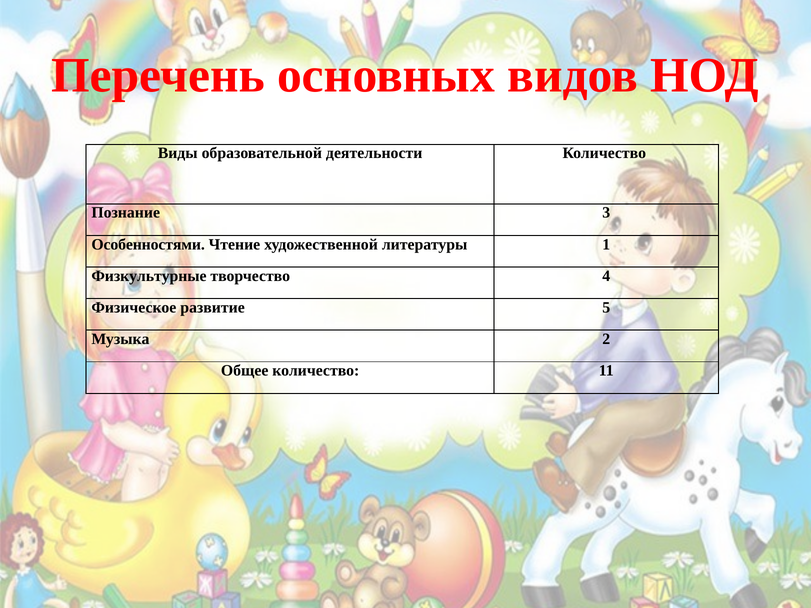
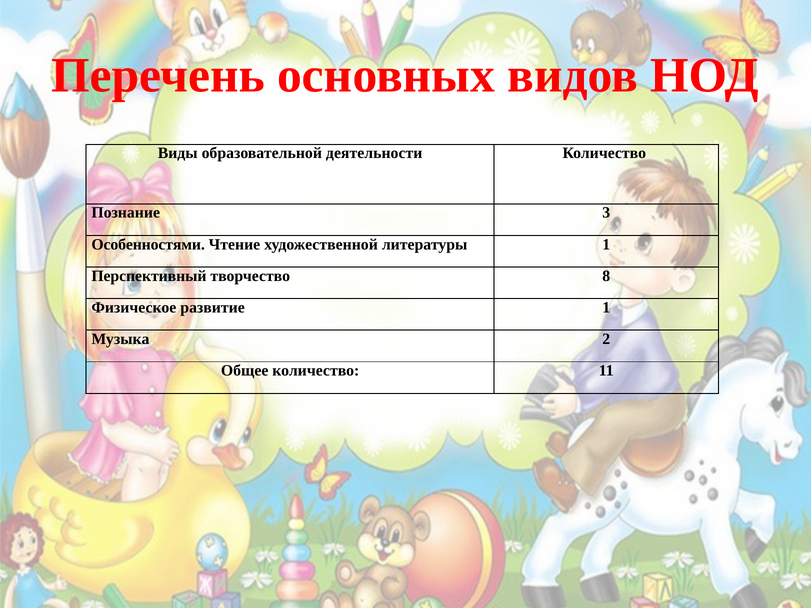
Физкультурные: Физкультурные -> Перспективный (149, 276)
4: 4 -> 8 (606, 276)
развитие 5: 5 -> 1 (606, 308)
